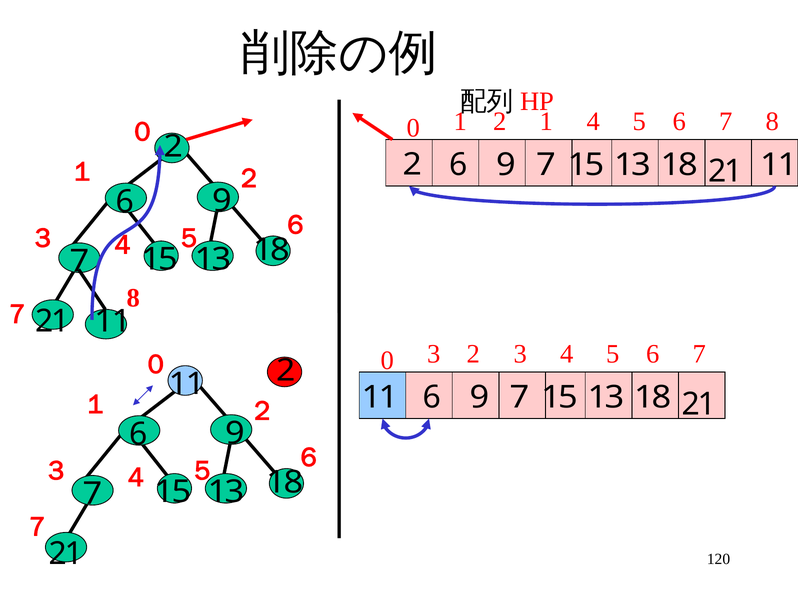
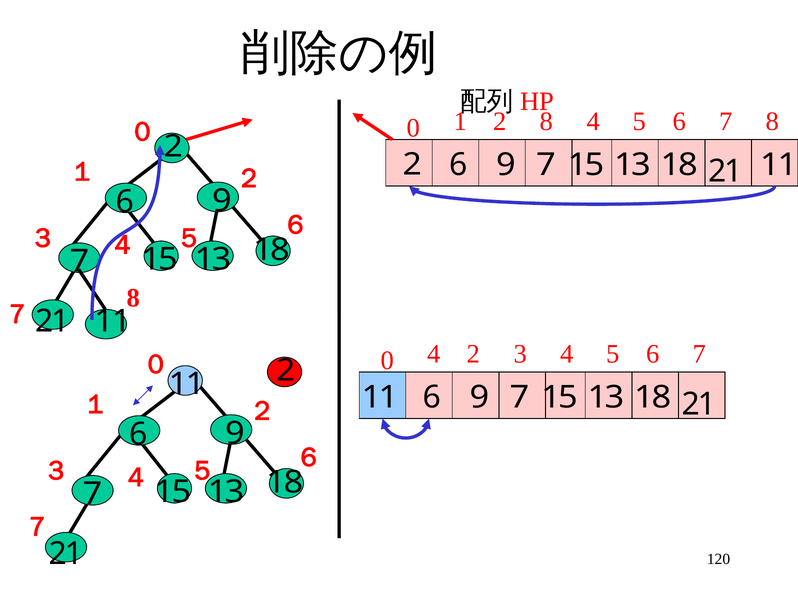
2 1: 1 -> 8 (547, 121)
0 3: 3 -> 4 (434, 354)
